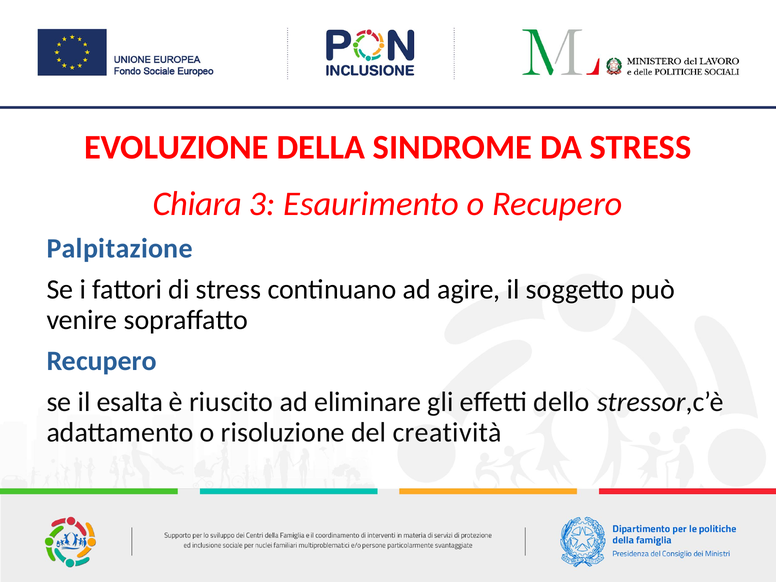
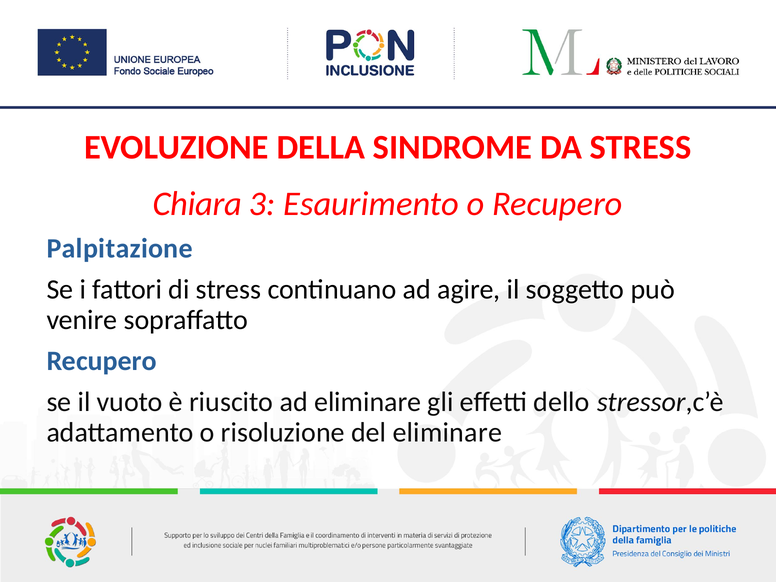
esalta: esalta -> vuoto (130, 402)
del creatività: creatività -> eliminare (447, 433)
